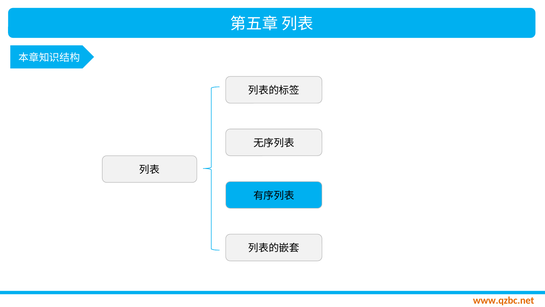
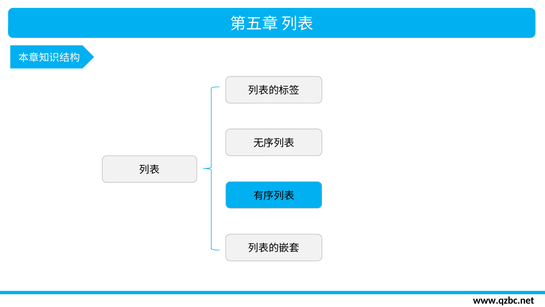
www.qzbc.net colour: orange -> black (504, 300)
